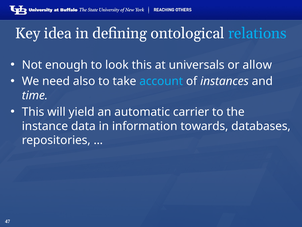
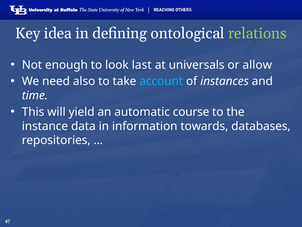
relations colour: light blue -> light green (257, 33)
look this: this -> last (142, 65)
carrier: carrier -> course (191, 112)
